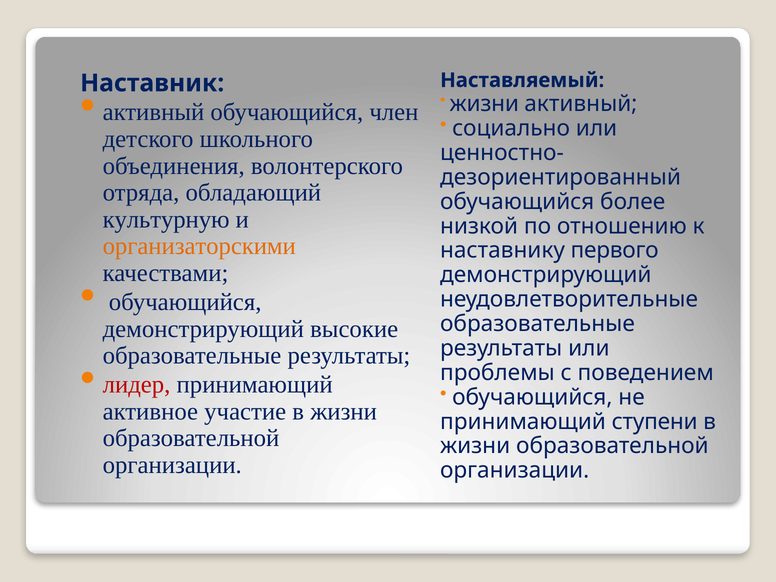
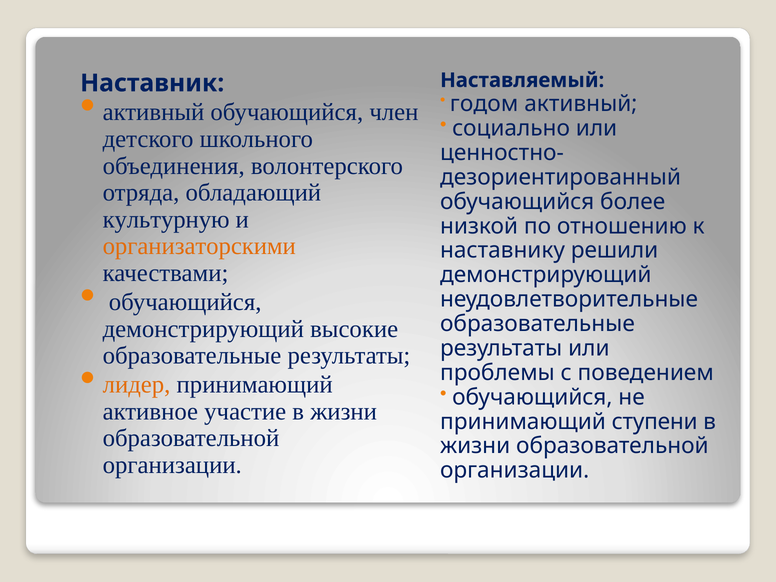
жизни: жизни -> годом (484, 104)
первого: первого -> решили (615, 250)
лидер colour: red -> orange (137, 385)
